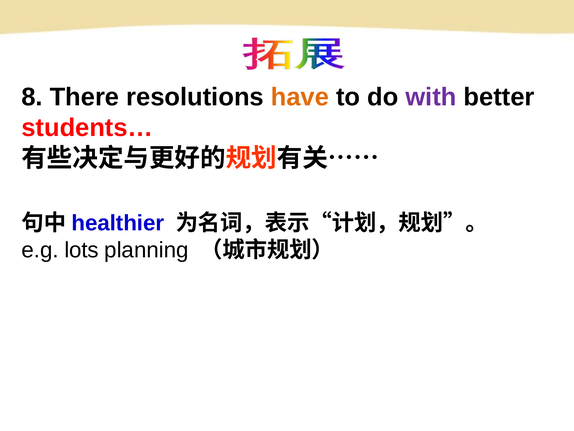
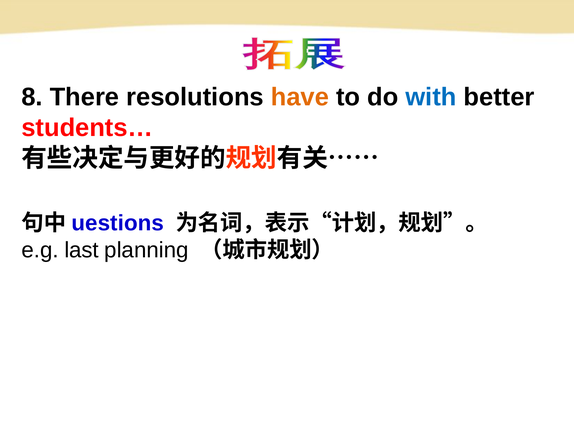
with colour: purple -> blue (431, 97)
healthier: healthier -> uestions (118, 223)
lots: lots -> last (82, 250)
